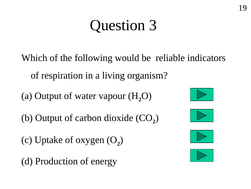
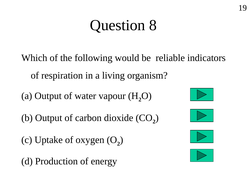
3: 3 -> 8 (153, 25)
